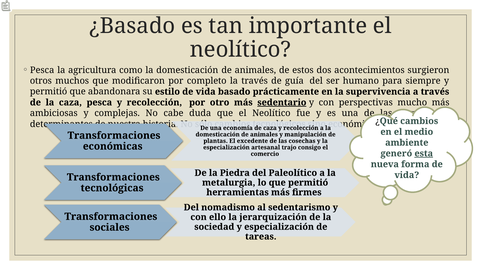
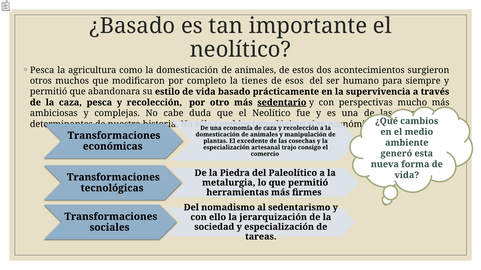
la través: través -> tienes (255, 81)
guía: guía -> esos (294, 81)
esta underline: present -> none (424, 154)
